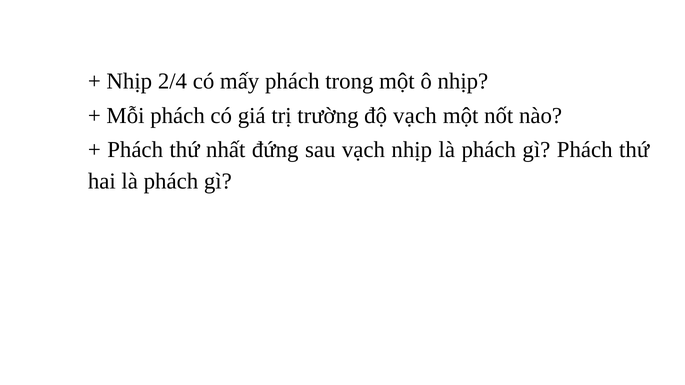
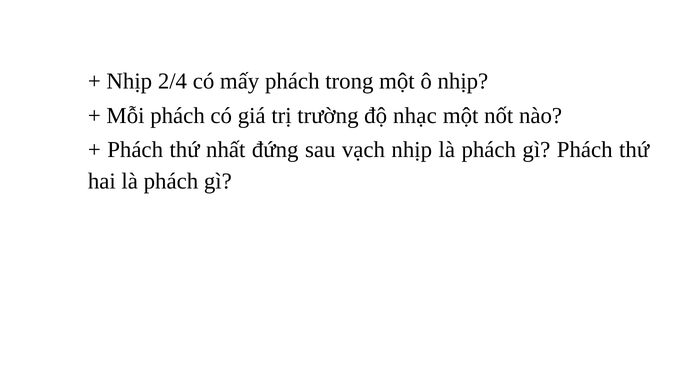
độ vạch: vạch -> nhạc (415, 116)
